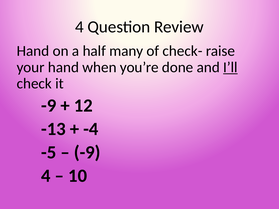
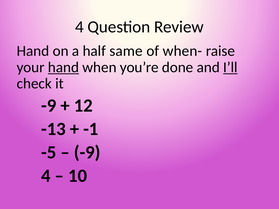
many: many -> same (126, 51)
check-: check- -> when- (182, 51)
hand underline: none -> present (63, 67)
-4: -4 -> -1 (91, 129)
